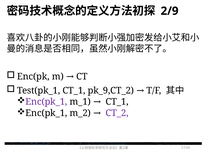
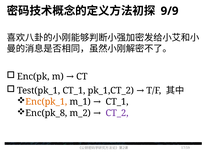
2/9: 2/9 -> 9/9 (170, 11)
pk_9,CT_2: pk_9,CT_2 -> pk_1,CT_2 (111, 90)
Enc(pk_1 colour: purple -> orange (46, 101)
Enc(pk_1: Enc(pk_1 -> Enc(pk_8 (46, 113)
